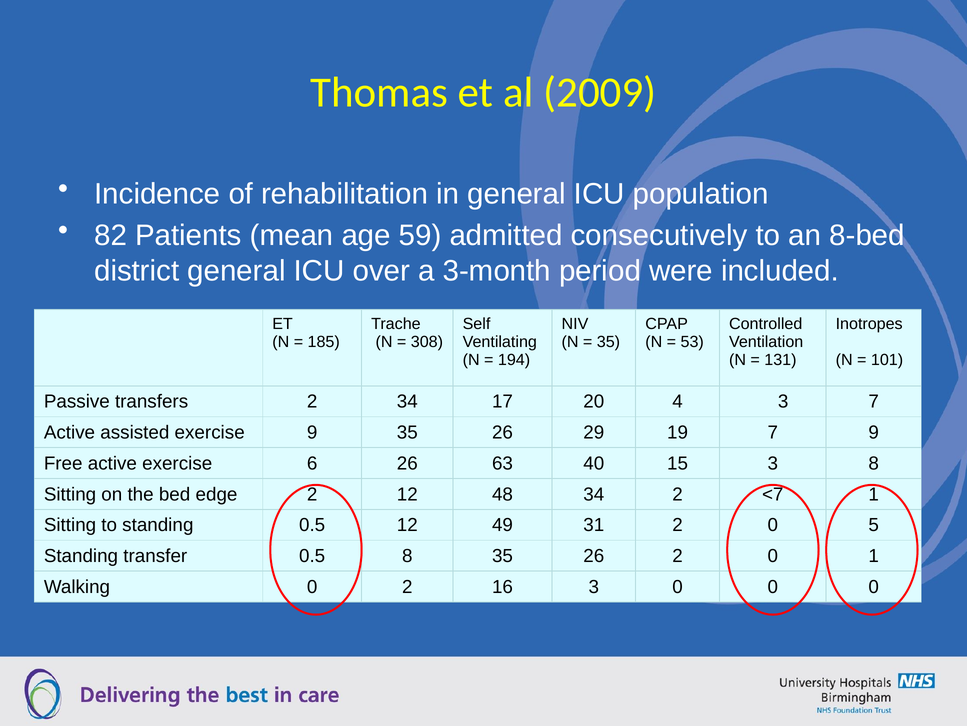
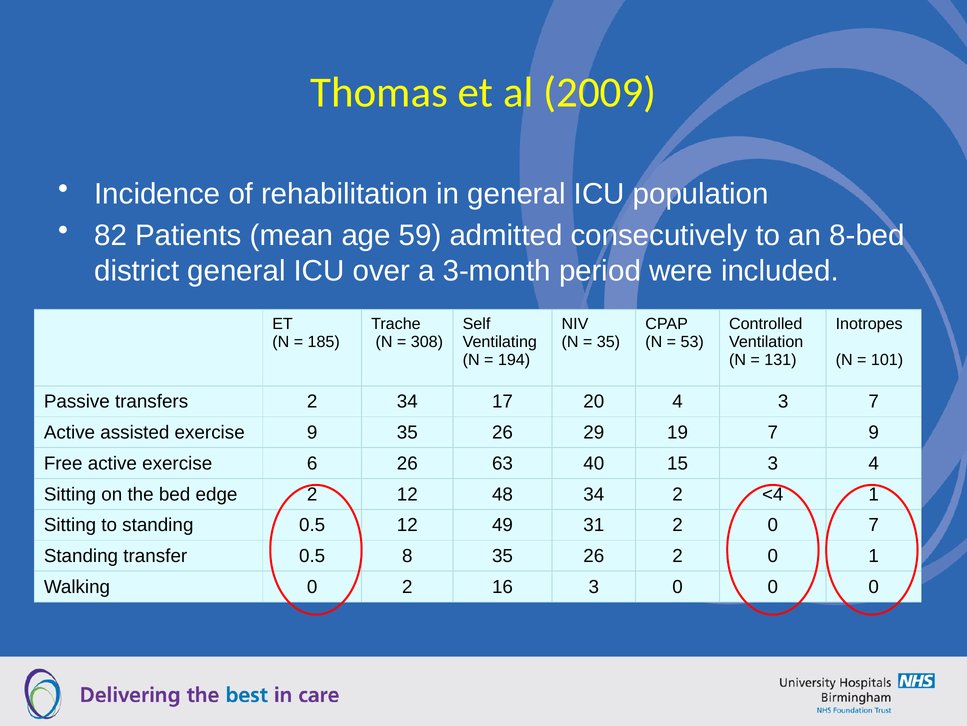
3 8: 8 -> 4 (874, 463)
<7: <7 -> <4 (773, 494)
0 5: 5 -> 7 (874, 525)
